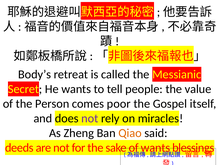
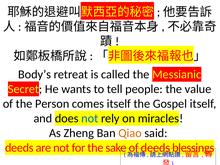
comes poor: poor -> itself (119, 104)
not colour: purple -> blue (90, 118)
of wants: wants -> deeds (155, 148)
